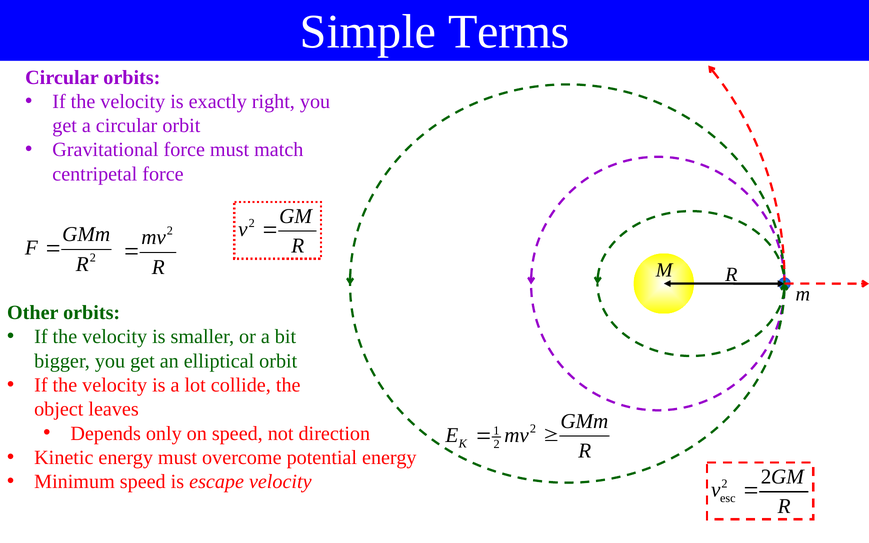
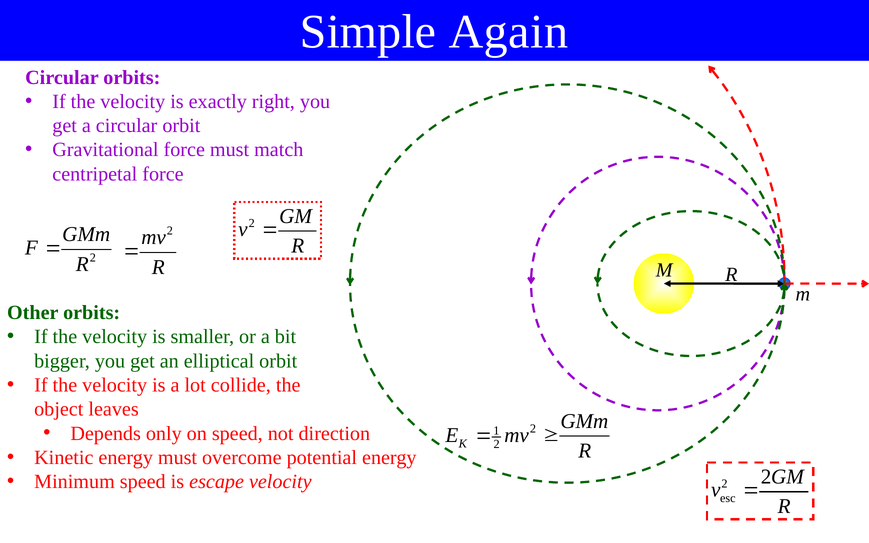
Terms: Terms -> Again (508, 32)
